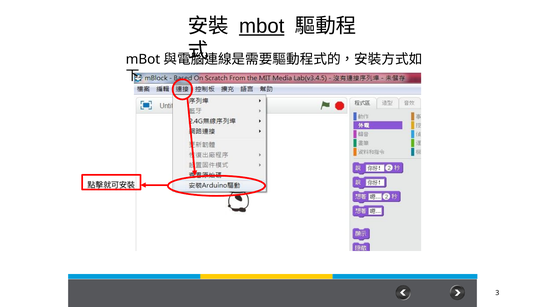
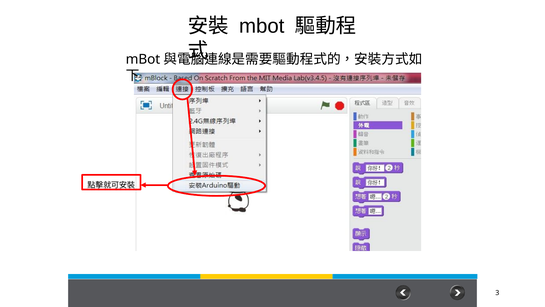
mbot underline: present -> none (262, 26)
